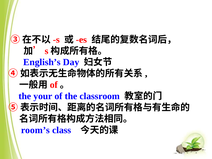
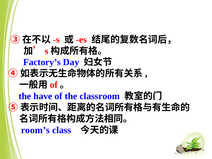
English’s: English’s -> Factory’s (42, 62)
your: your -> have (43, 96)
